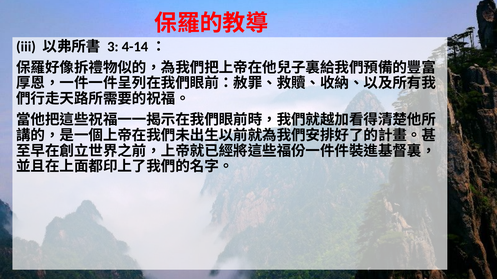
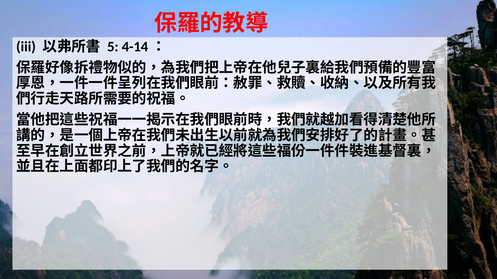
3: 3 -> 5 (113, 47)
